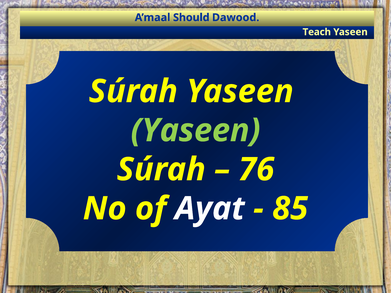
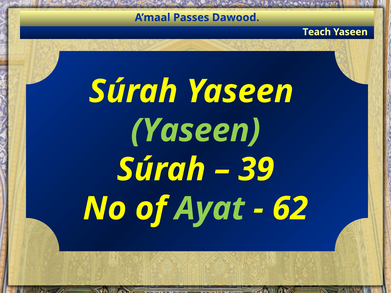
Should: Should -> Passes (191, 18)
76: 76 -> 39 (256, 170)
Ayat colour: white -> light green (210, 209)
85: 85 -> 62 (290, 209)
